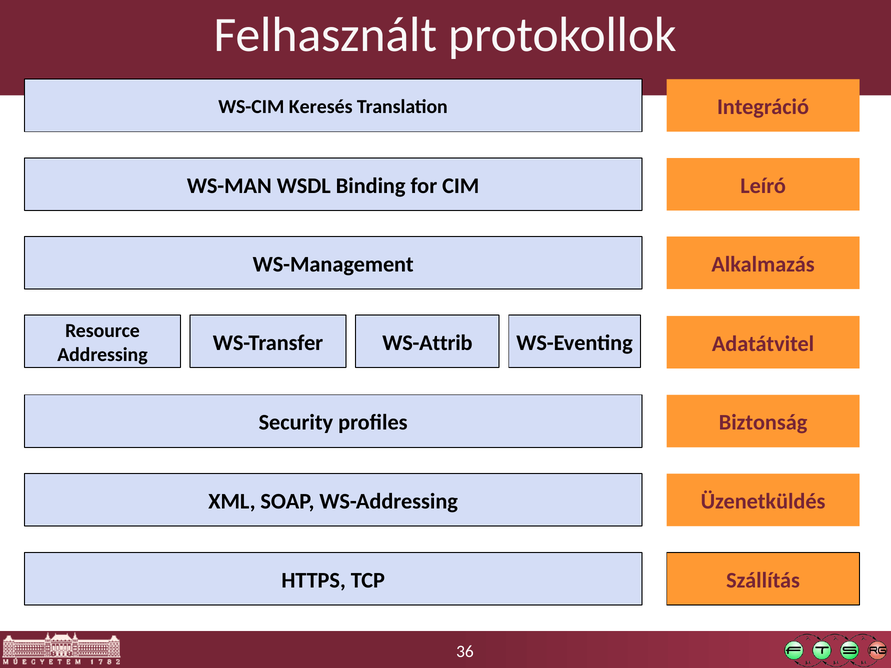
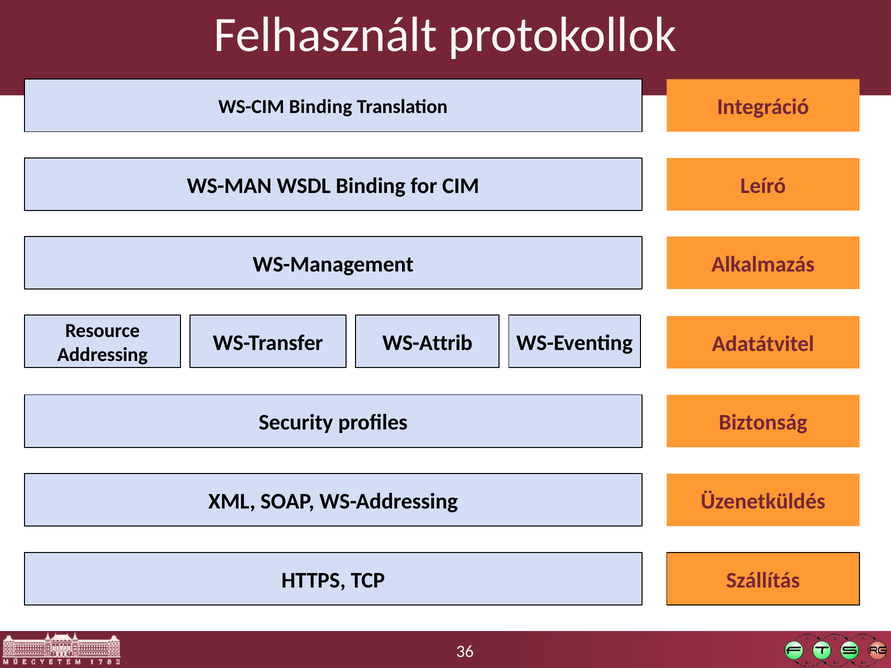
WS-CIM Keresés: Keresés -> Binding (321, 107)
